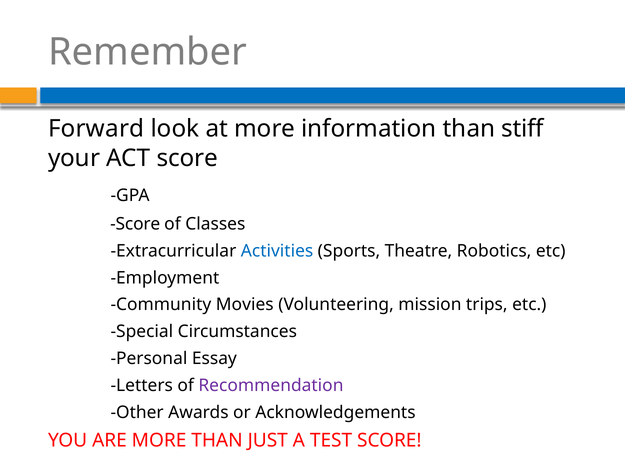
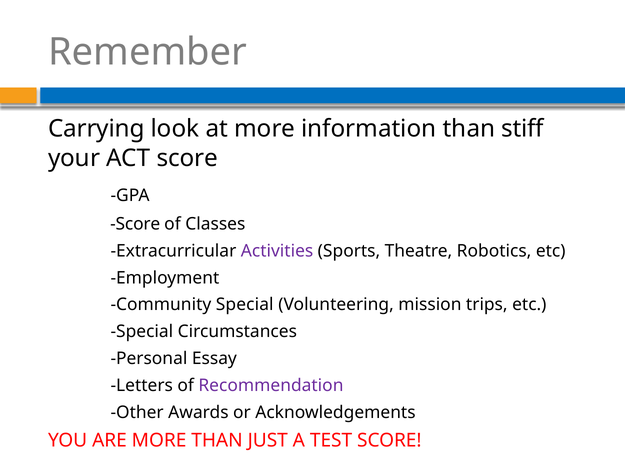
Forward: Forward -> Carrying (96, 129)
Activities colour: blue -> purple (277, 251)
Community Movies: Movies -> Special (245, 305)
